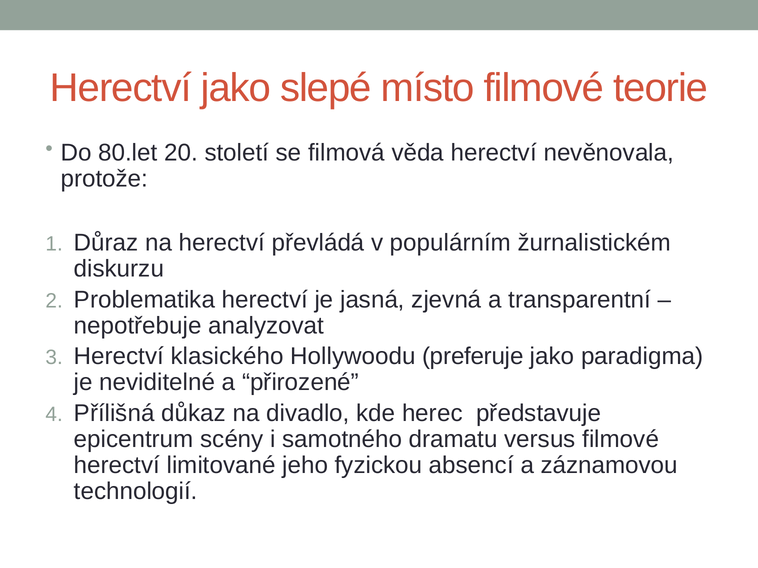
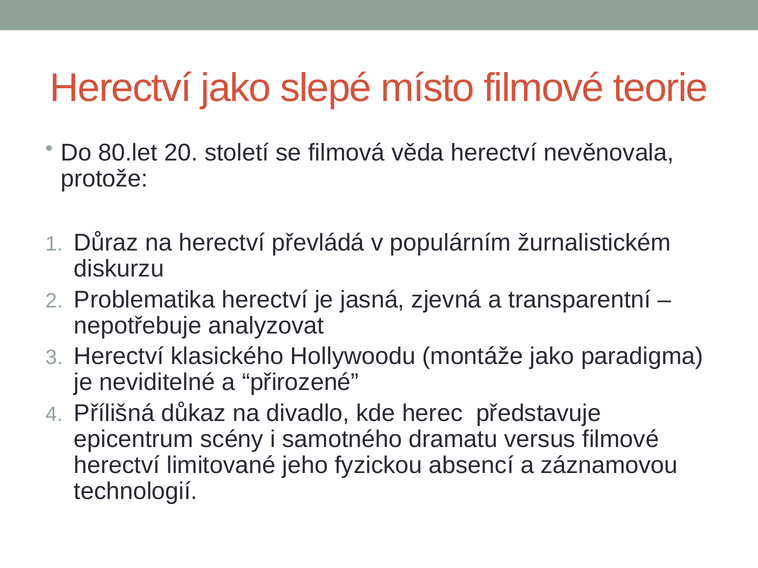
preferuje: preferuje -> montáže (473, 357)
